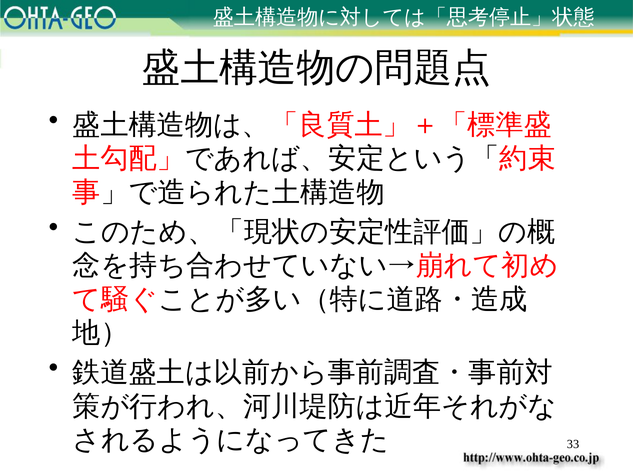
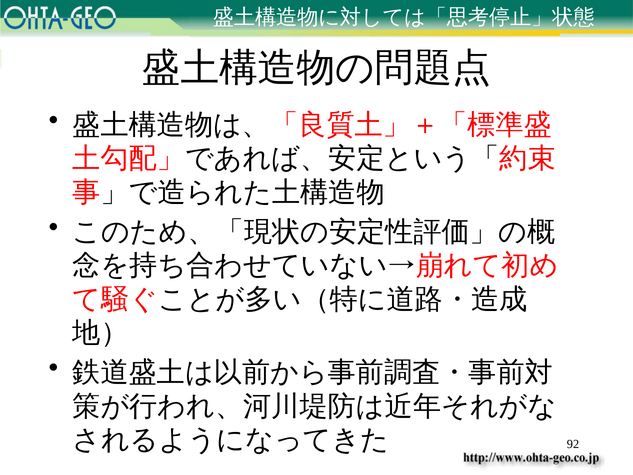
33: 33 -> 92 (573, 444)
